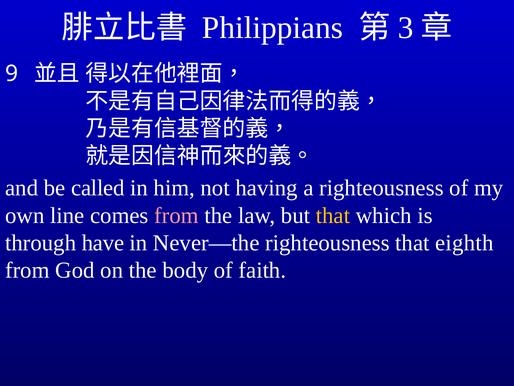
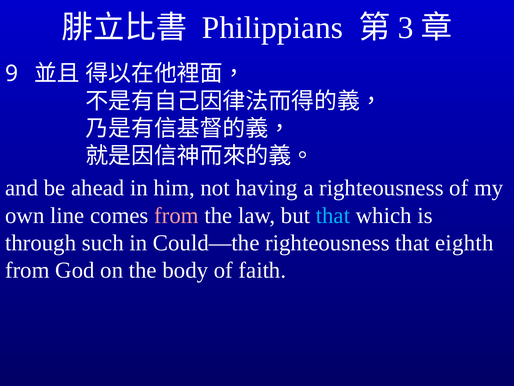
called: called -> ahead (98, 188)
that colour: yellow -> light blue (333, 215)
have: have -> such (103, 243)
Never—the: Never—the -> Could—the (206, 243)
